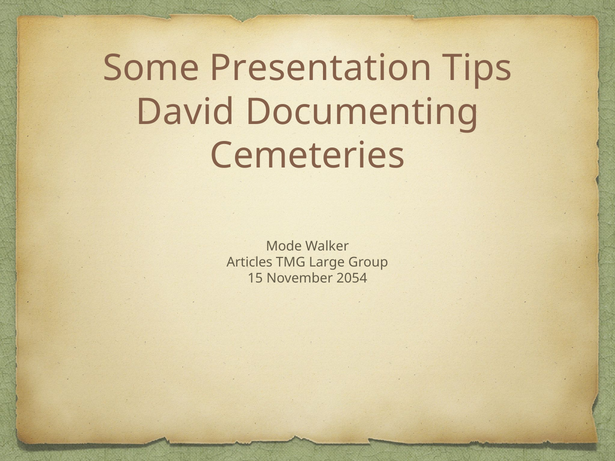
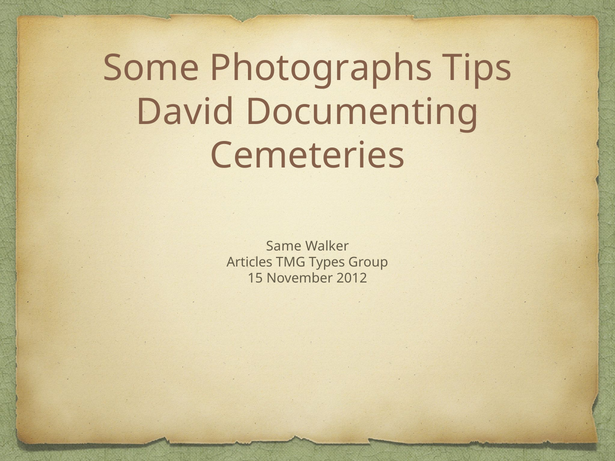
Presentation: Presentation -> Photographs (321, 68)
Mode: Mode -> Same (284, 246)
Large: Large -> Types (327, 262)
2054: 2054 -> 2012 (352, 279)
